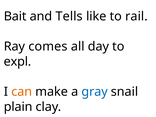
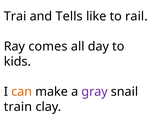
Bait: Bait -> Trai (15, 16)
expl: expl -> kids (17, 62)
gray colour: blue -> purple (95, 92)
plain: plain -> train (18, 107)
